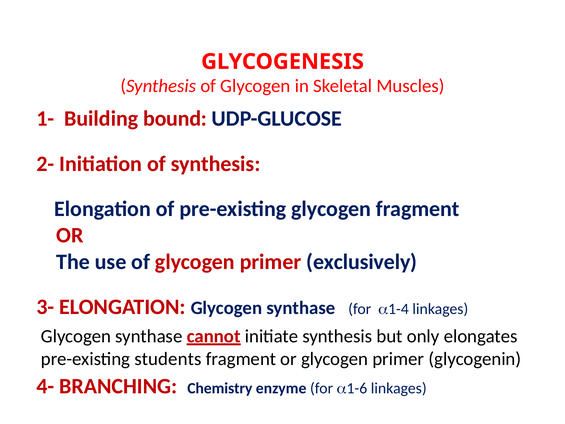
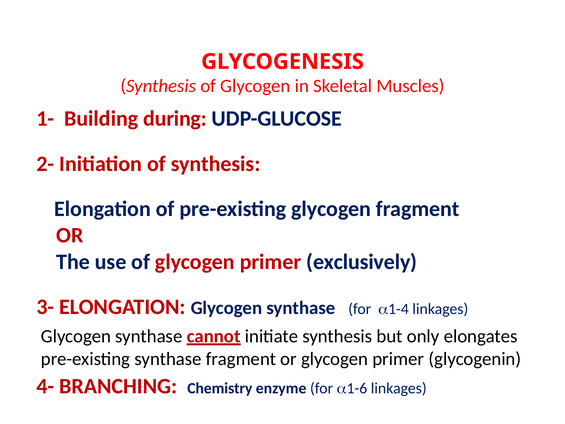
bound: bound -> during (175, 118)
pre-existing students: students -> synthase (168, 359)
